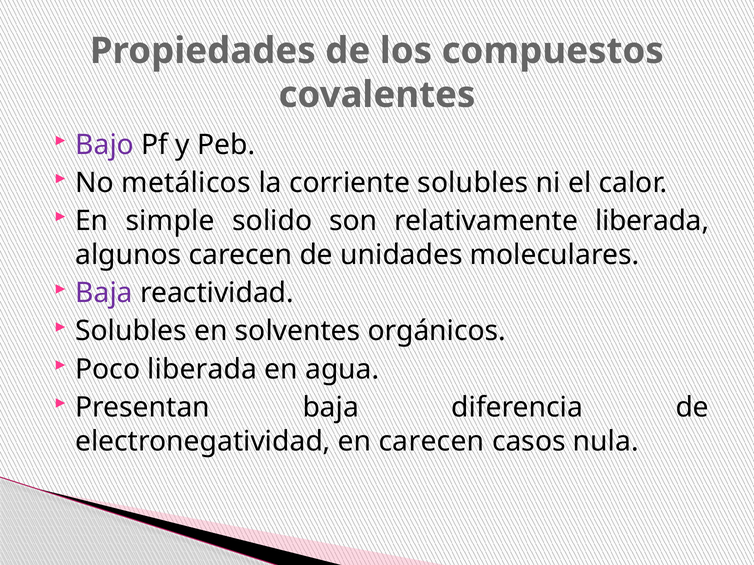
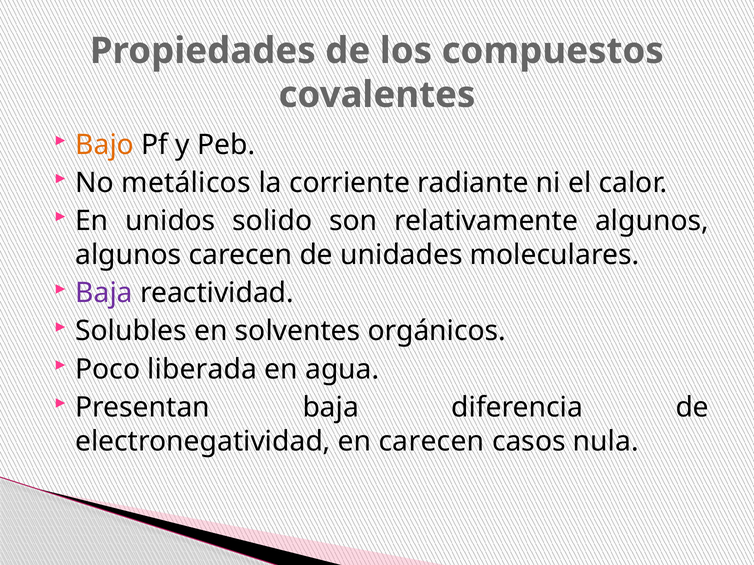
Bajo colour: purple -> orange (105, 145)
corriente solubles: solubles -> radiante (473, 183)
simple: simple -> unidos (170, 221)
relativamente liberada: liberada -> algunos (652, 221)
